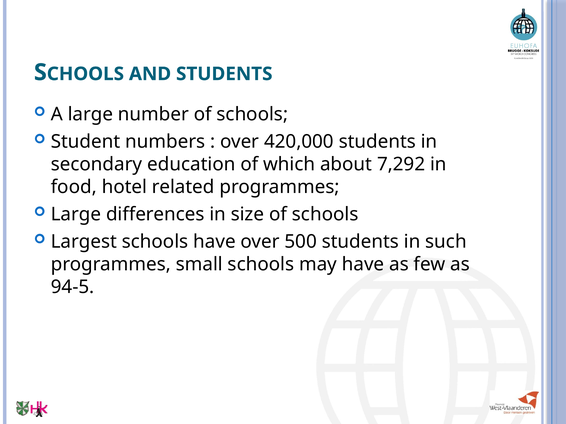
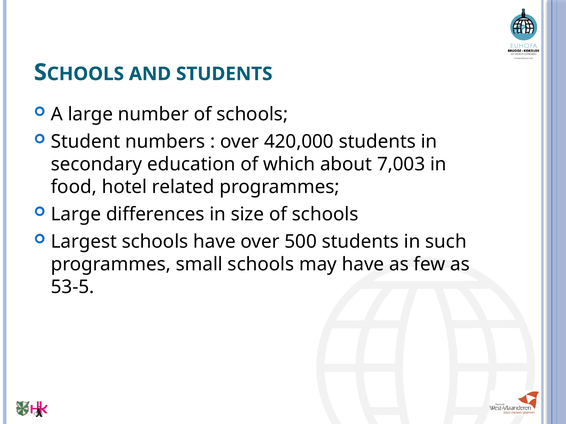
7,292: 7,292 -> 7,003 (401, 164)
94-5: 94-5 -> 53-5 (73, 287)
